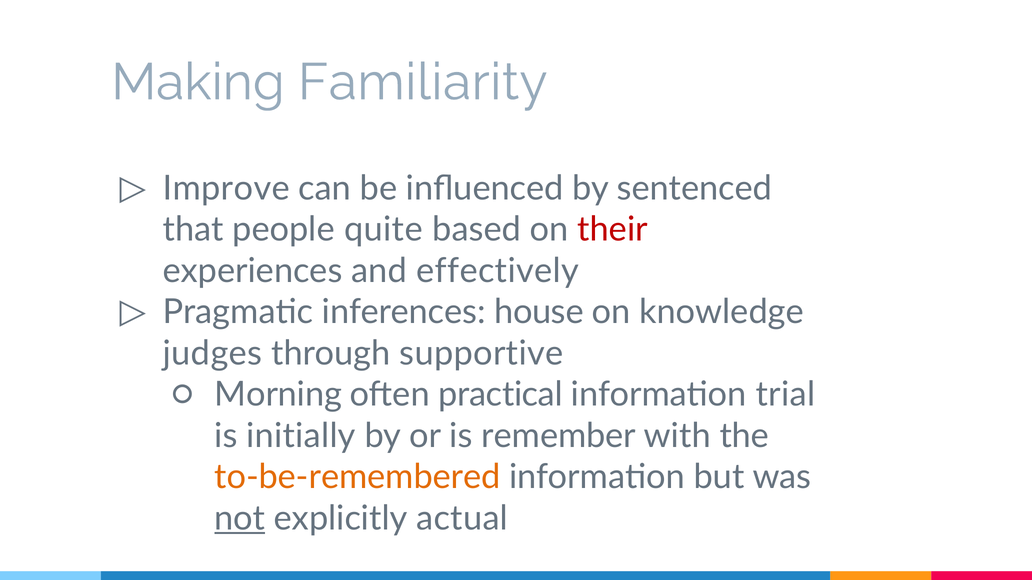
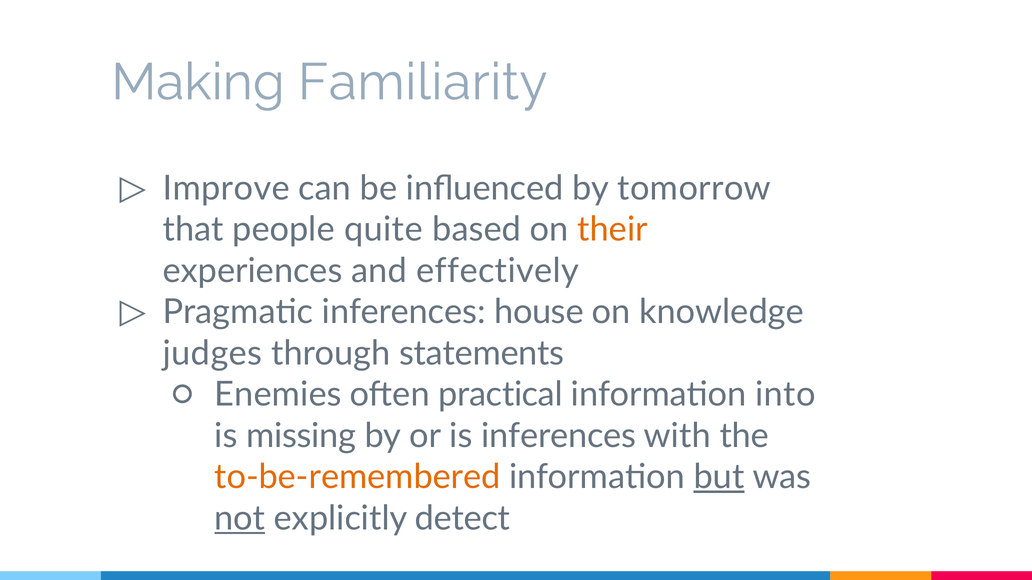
sentenced: sentenced -> tomorrow (694, 188)
their colour: red -> orange (613, 230)
supportive: supportive -> statements (482, 354)
Morning: Morning -> Enemies (278, 395)
trial: trial -> into (785, 395)
initially: initially -> missing (301, 436)
is remember: remember -> inferences (559, 436)
but underline: none -> present (719, 477)
actual: actual -> detect (462, 519)
